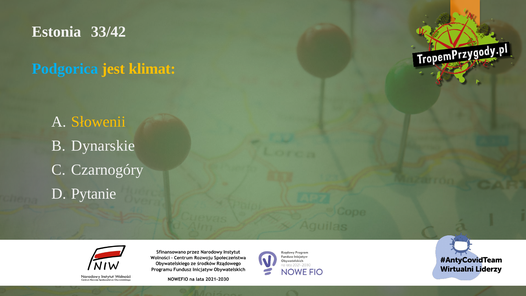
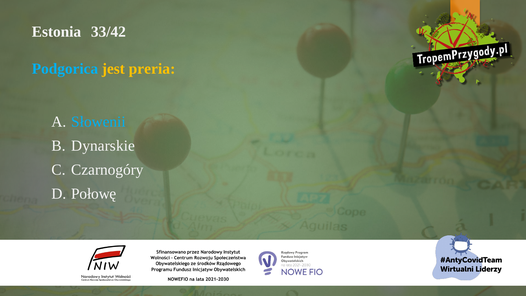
klimat: klimat -> preria (152, 69)
Słowenii colour: yellow -> light blue (98, 122)
Pytanie: Pytanie -> Połowę (94, 194)
